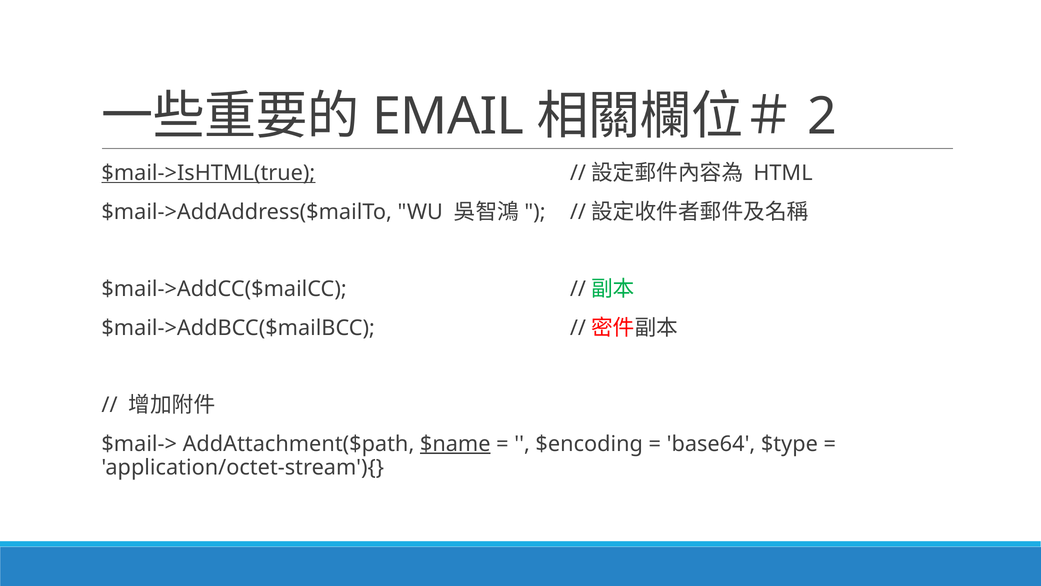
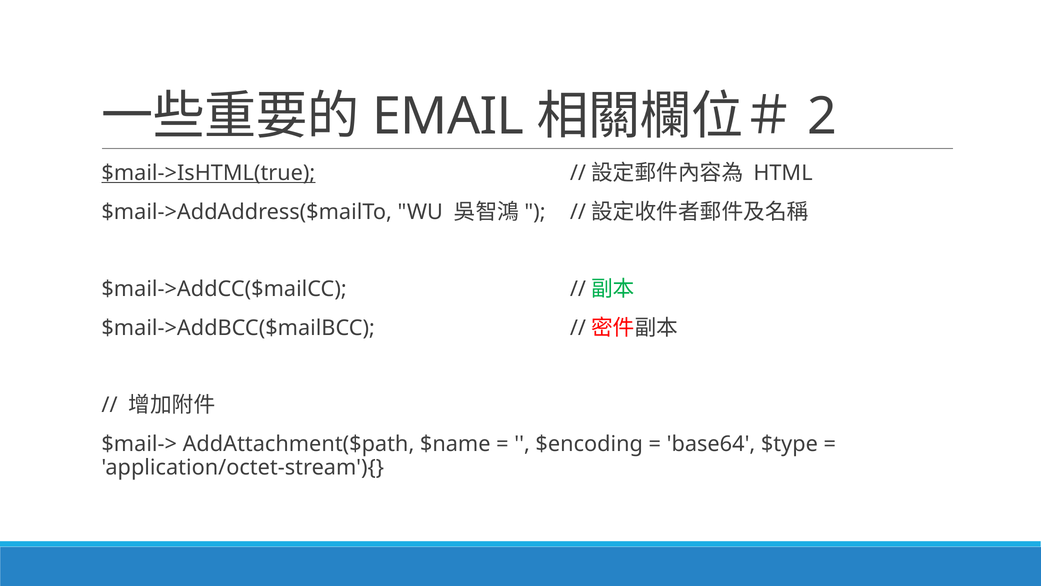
$name underline: present -> none (455, 444)
